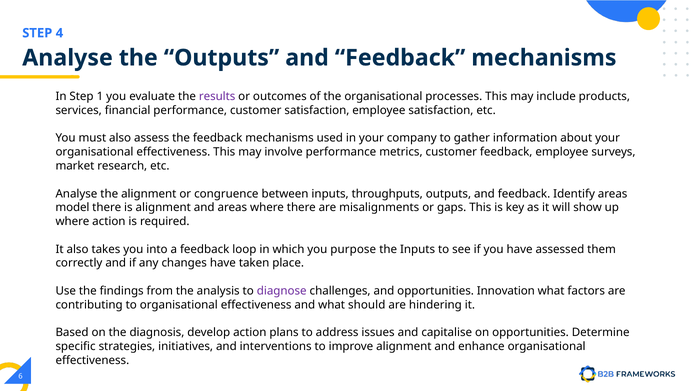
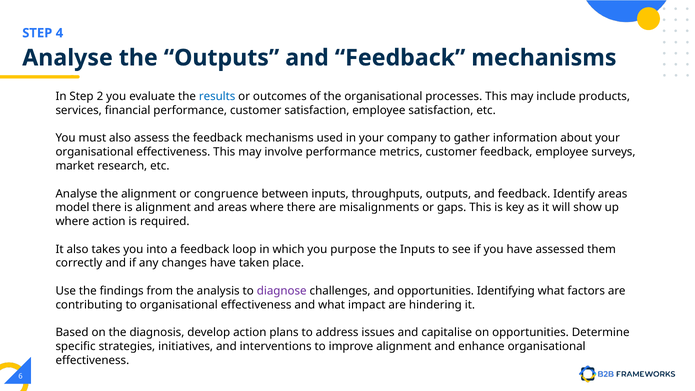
1: 1 -> 2 (100, 96)
results colour: purple -> blue (217, 96)
Innovation: Innovation -> Identifying (506, 291)
should: should -> impact (367, 305)
